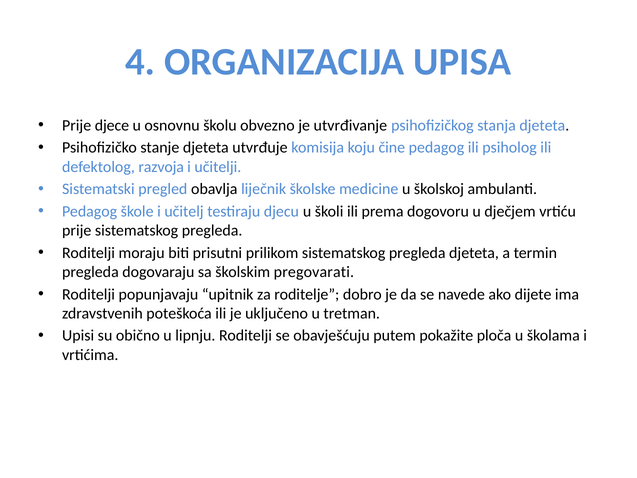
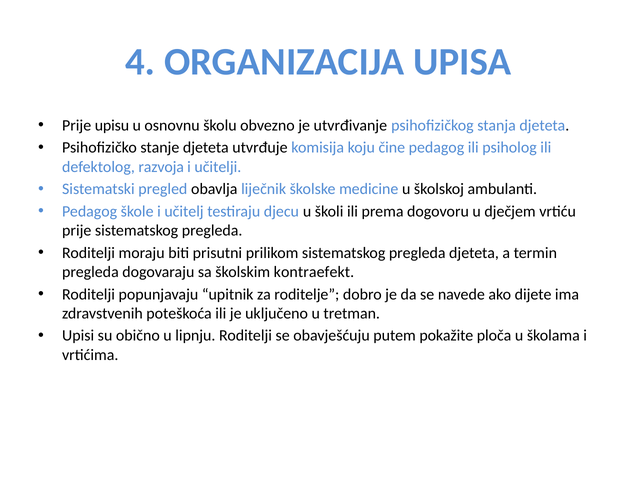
djece: djece -> upisu (112, 125)
pregovarati: pregovarati -> kontraefekt (314, 272)
